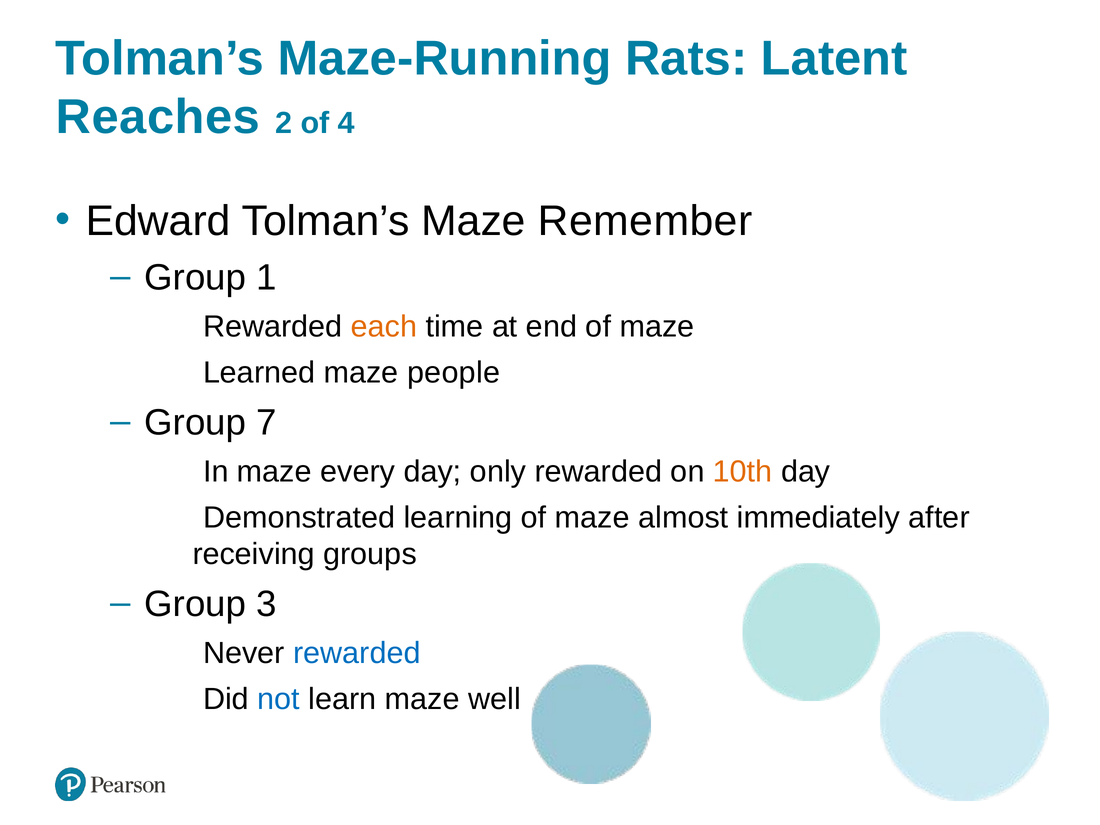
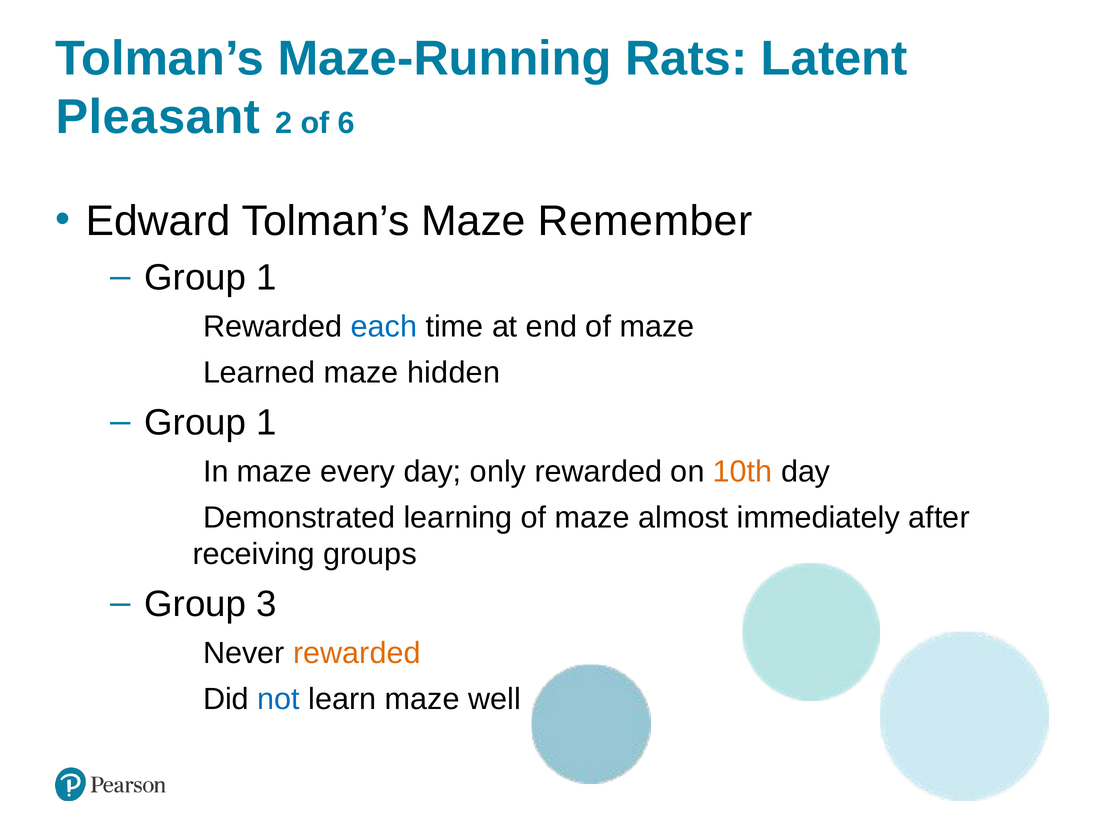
Reaches: Reaches -> Pleasant (158, 117)
4: 4 -> 6 (346, 123)
each colour: orange -> blue (384, 327)
people: people -> hidden (454, 373)
7: 7 -> 1 (267, 423)
rewarded colour: blue -> orange (357, 653)
